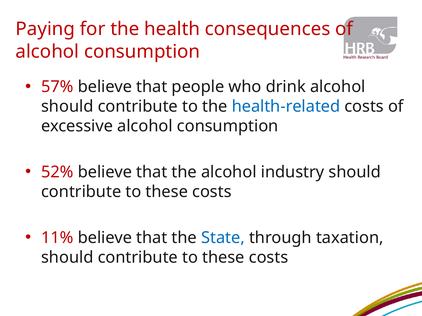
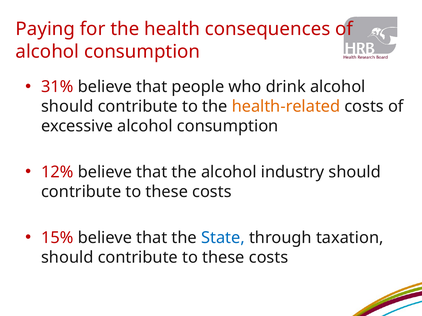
57%: 57% -> 31% (57, 87)
health-related colour: blue -> orange (286, 107)
52%: 52% -> 12% (57, 172)
11%: 11% -> 15% (57, 238)
